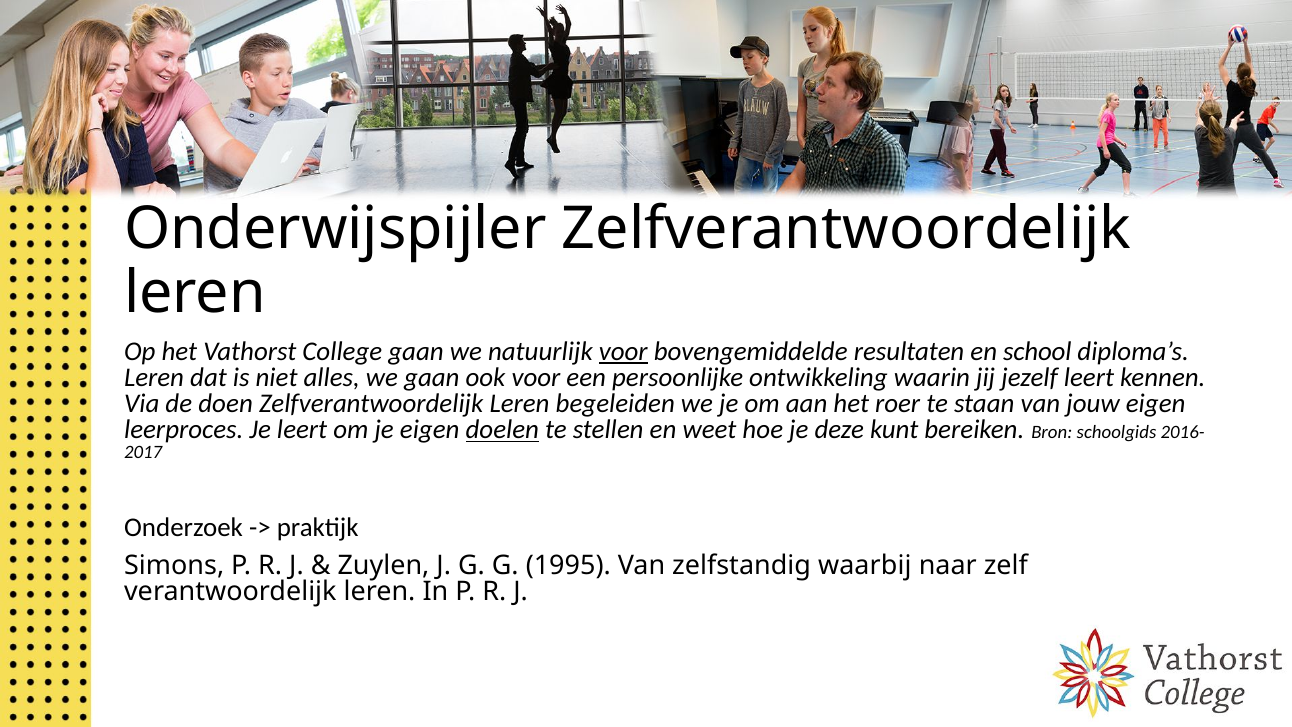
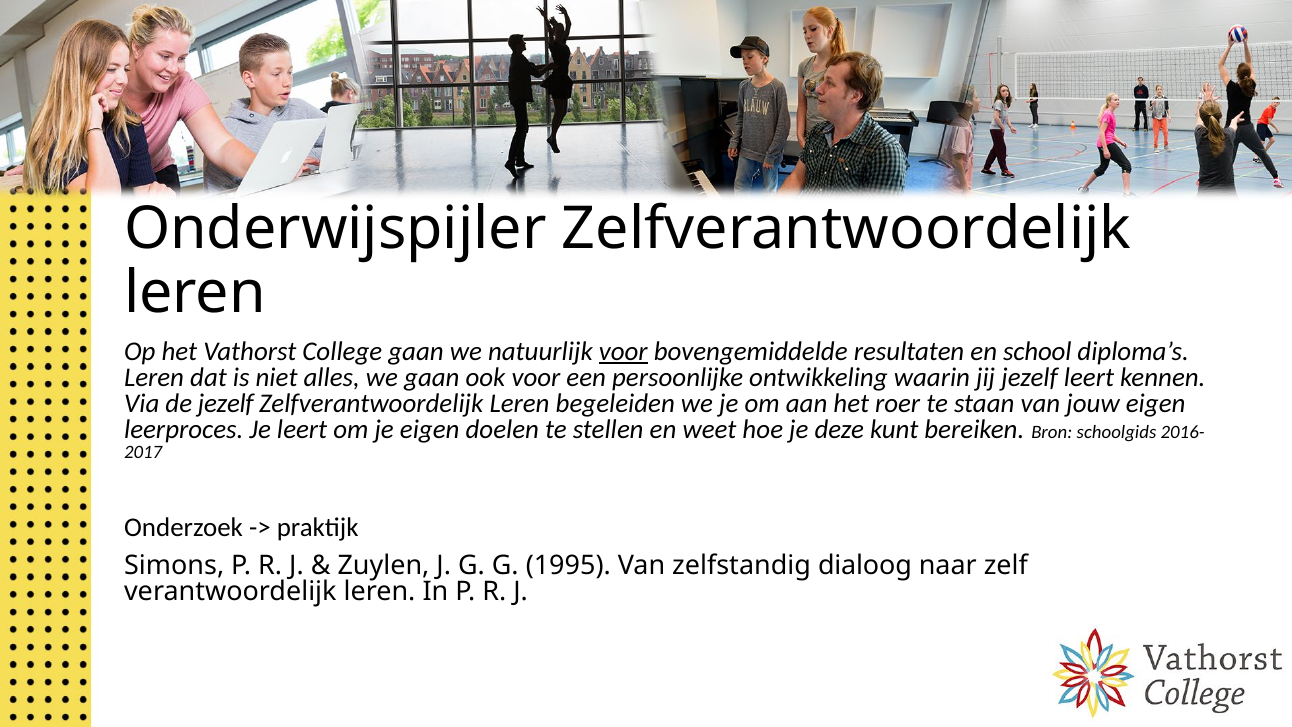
de doen: doen -> jezelf (226, 404)
doelen underline: present -> none (502, 430)
waarbij: waarbij -> dialoog (865, 566)
